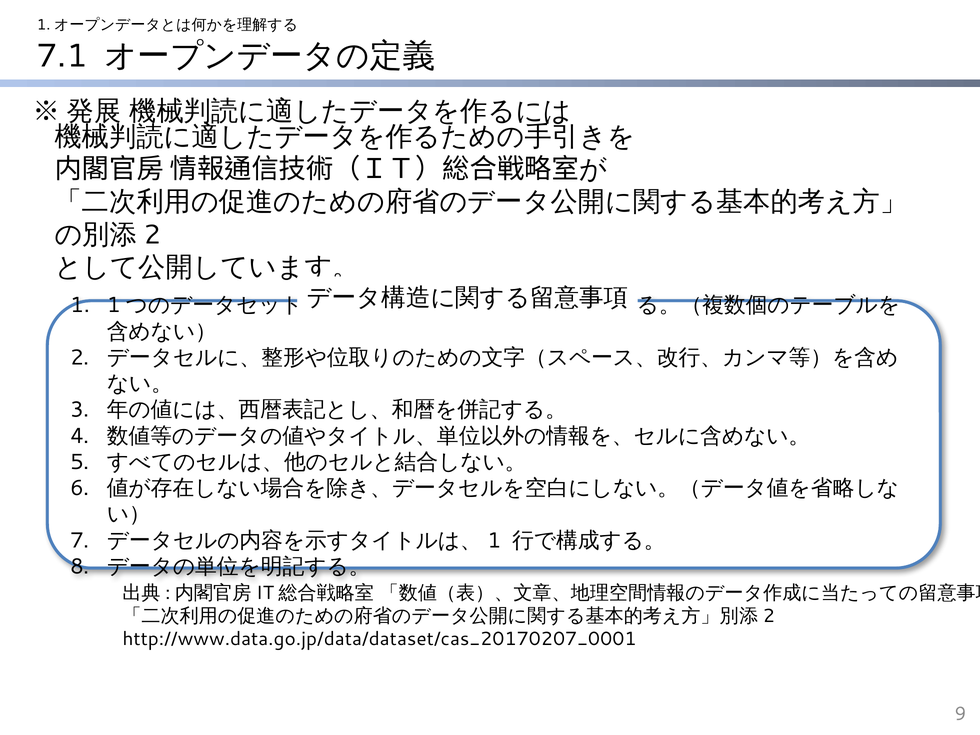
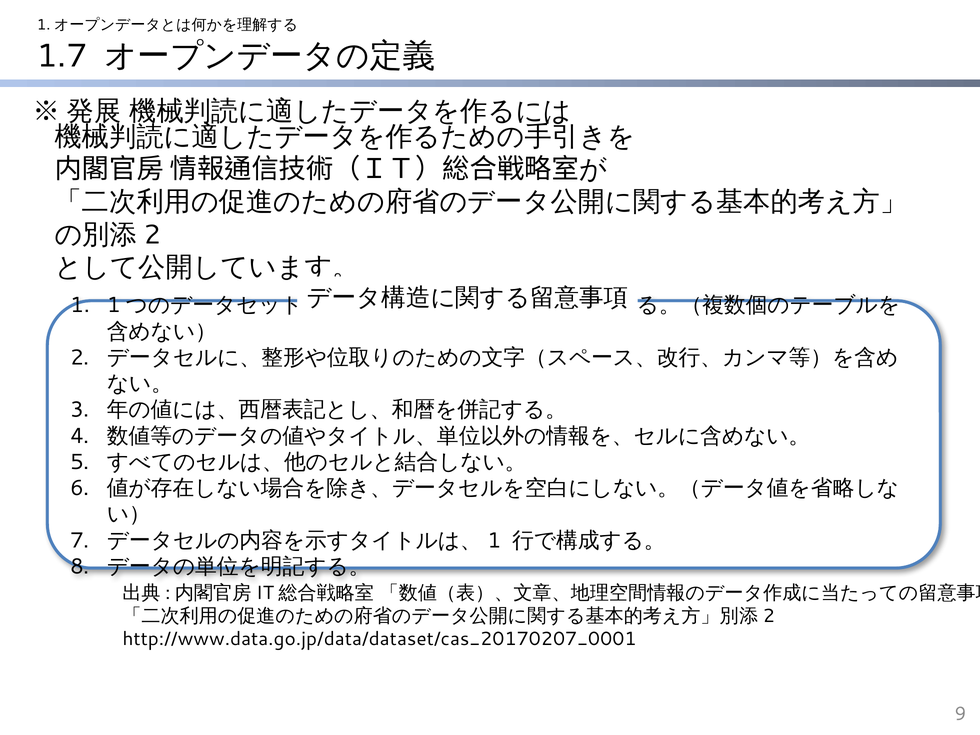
7.1: 7.1 -> 1.7 (62, 56)
